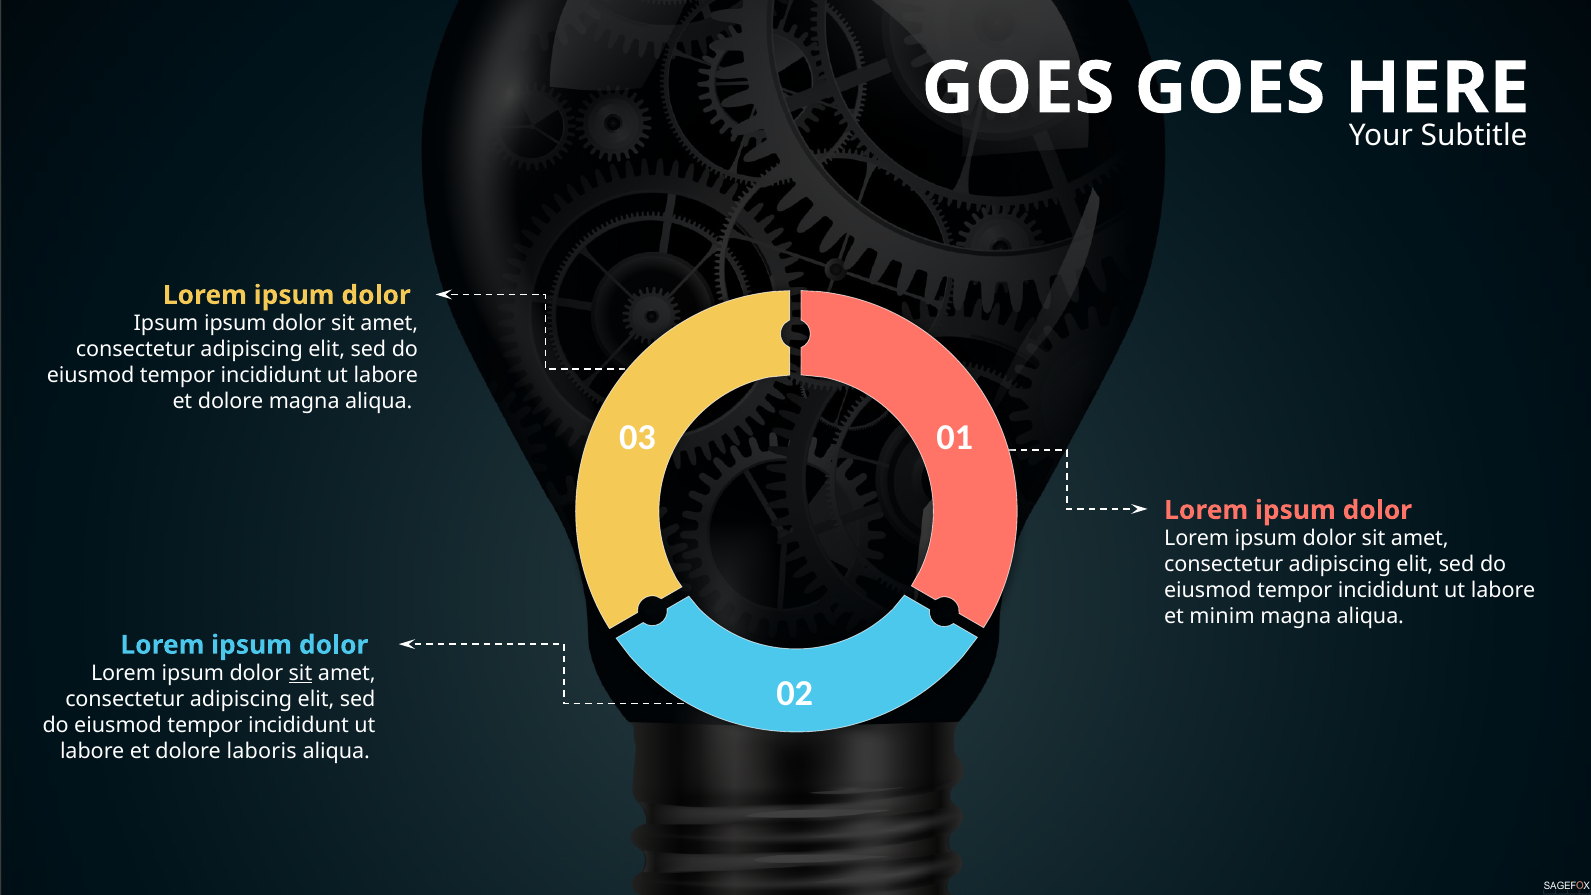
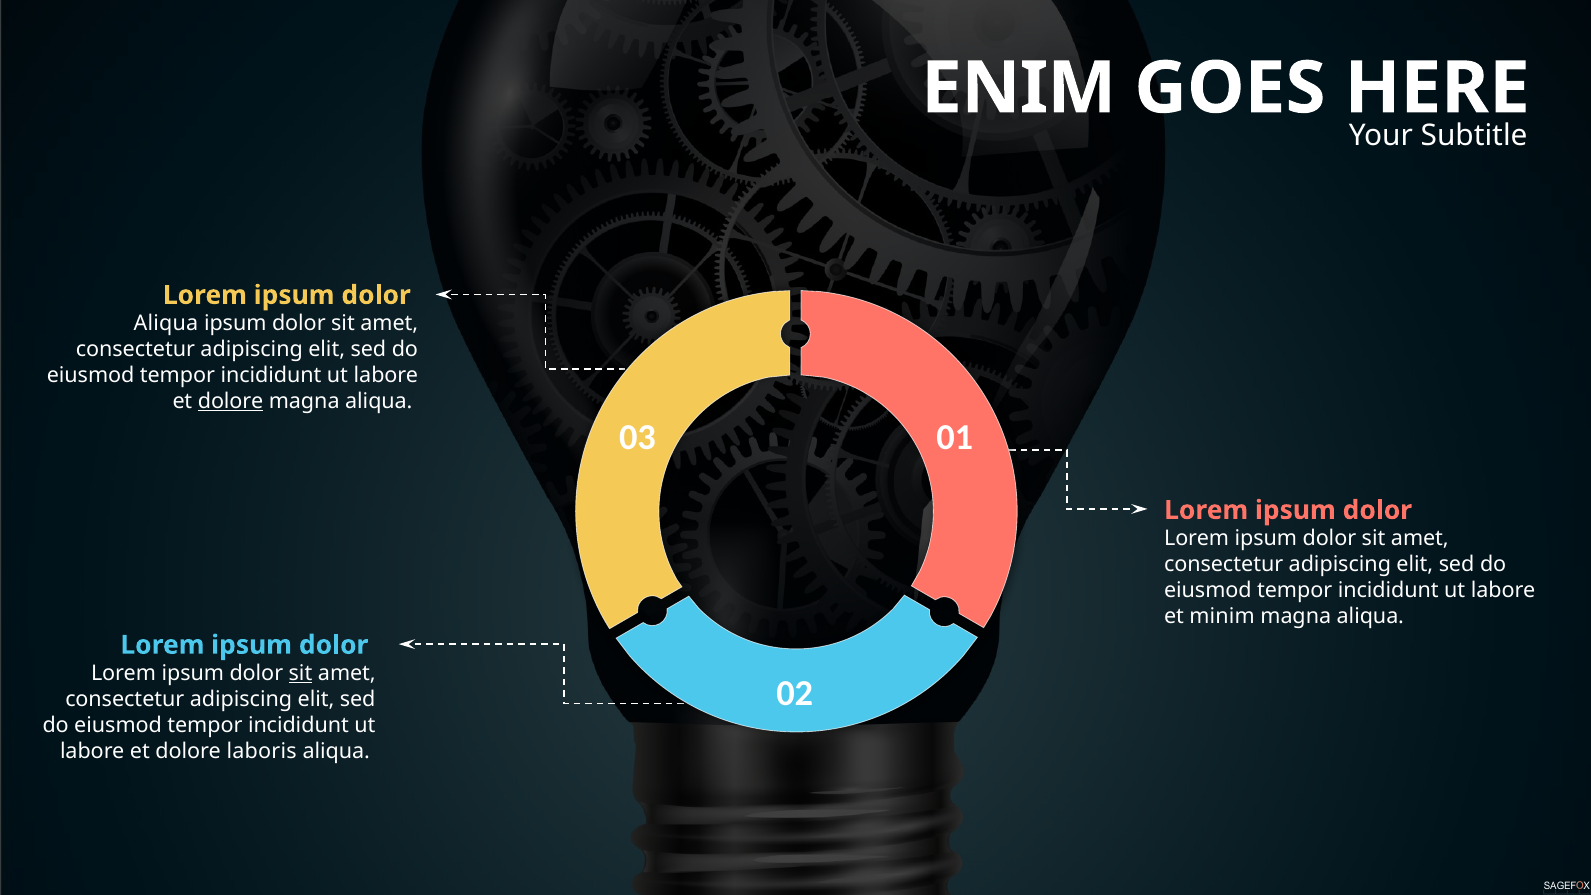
GOES: GOES -> ENIM (1019, 88)
Ipsum: Ipsum -> Aliqua (166, 324)
dolore underline: none -> present (231, 401)
